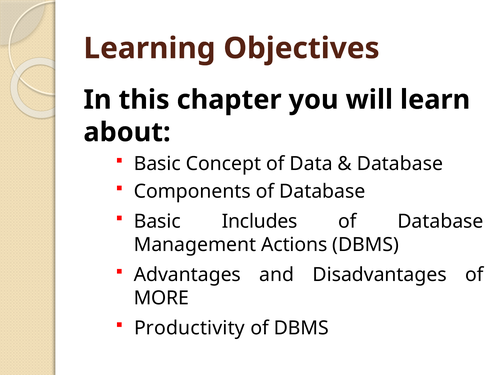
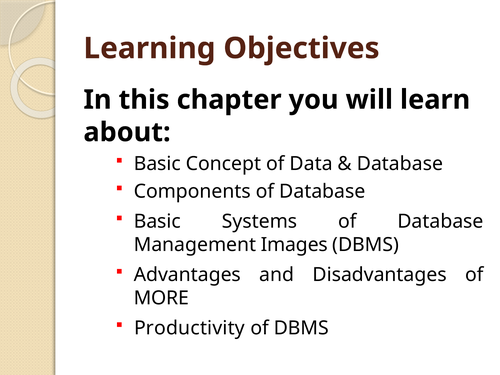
Includes: Includes -> Systems (260, 221)
Actions: Actions -> Images (294, 245)
